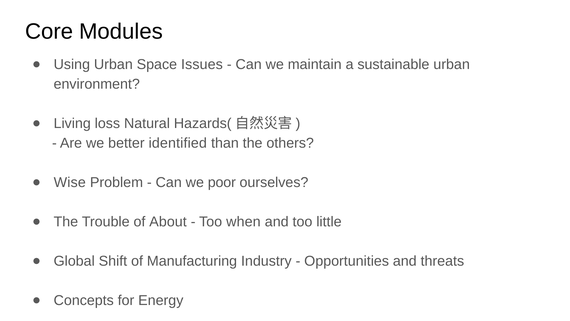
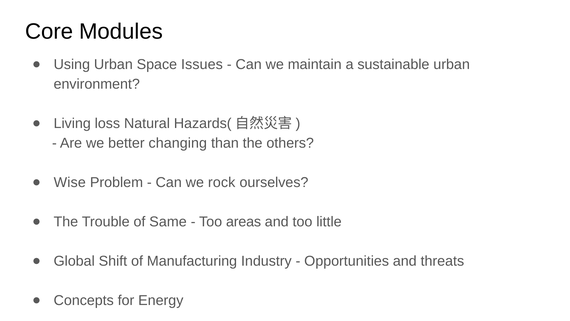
identified: identified -> changing (178, 143)
poor: poor -> rock (222, 182)
About: About -> Same (168, 222)
when: when -> areas (244, 222)
